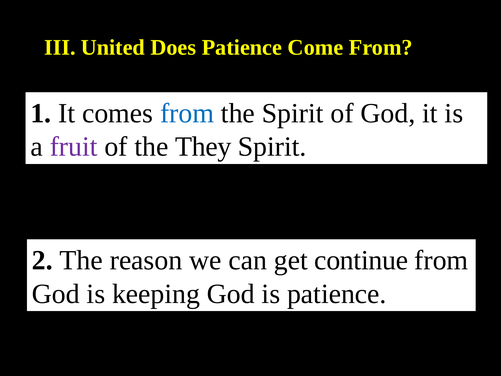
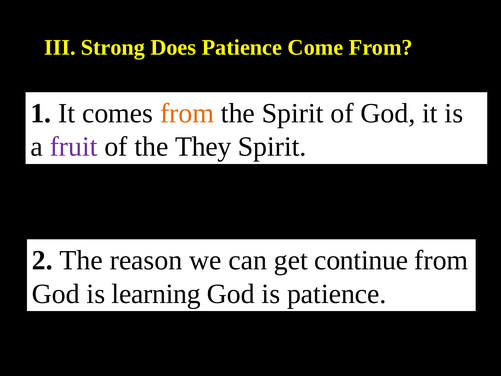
United: United -> Strong (113, 47)
from colour: blue -> orange (187, 113)
keeping: keeping -> learning (156, 294)
